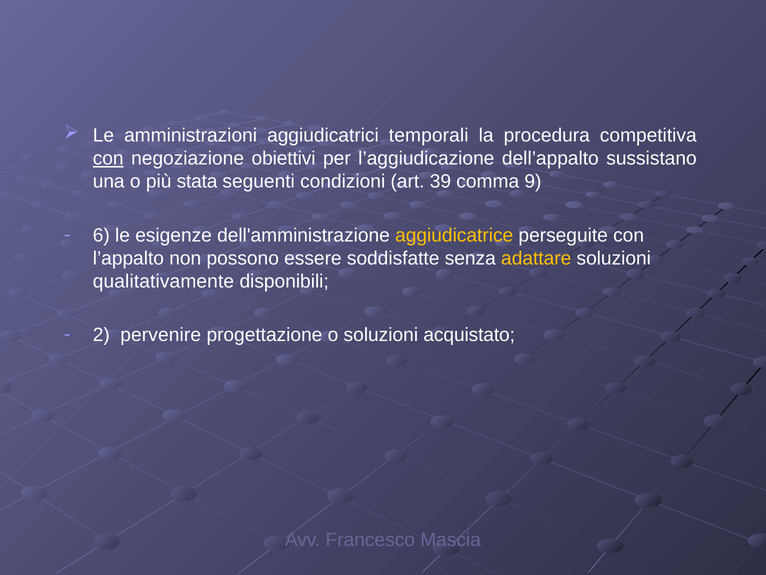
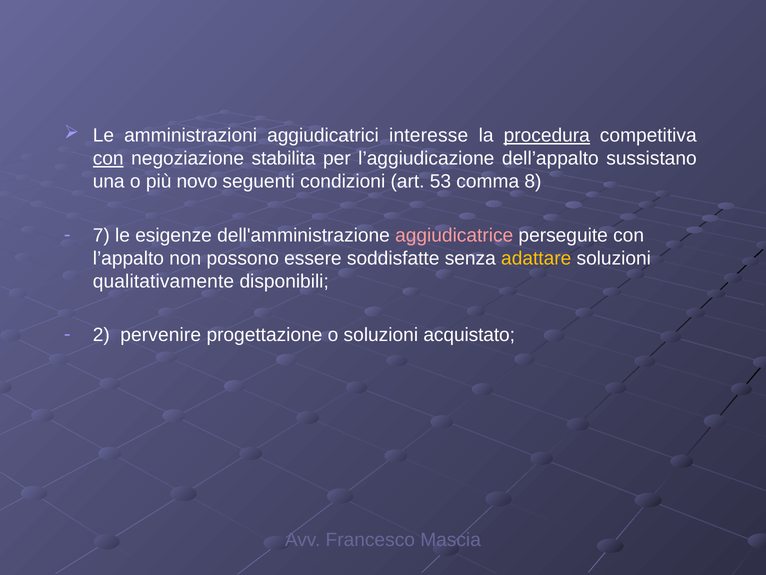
temporali: temporali -> interesse (429, 135)
procedura underline: none -> present (547, 135)
obiettivi: obiettivi -> stabilita (284, 158)
stata: stata -> novo (197, 181)
39: 39 -> 53 (440, 181)
9: 9 -> 8 (533, 181)
6: 6 -> 7 (101, 235)
aggiudicatrice colour: yellow -> pink (454, 235)
